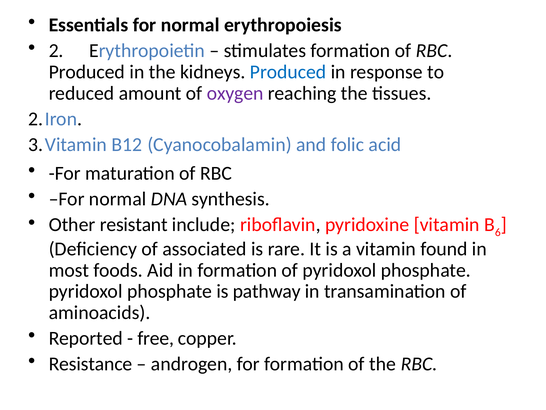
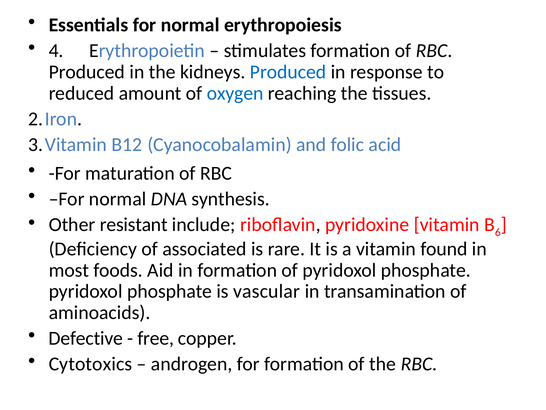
2: 2 -> 4 (56, 51)
oxygen colour: purple -> blue (235, 93)
pathway: pathway -> vascular (267, 291)
Reported: Reported -> Defective (86, 338)
Resistance: Resistance -> Cytotoxics (90, 364)
